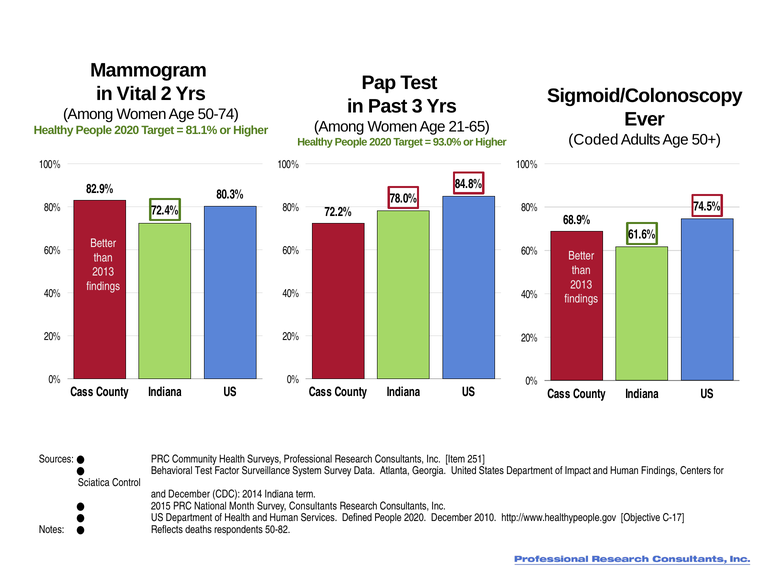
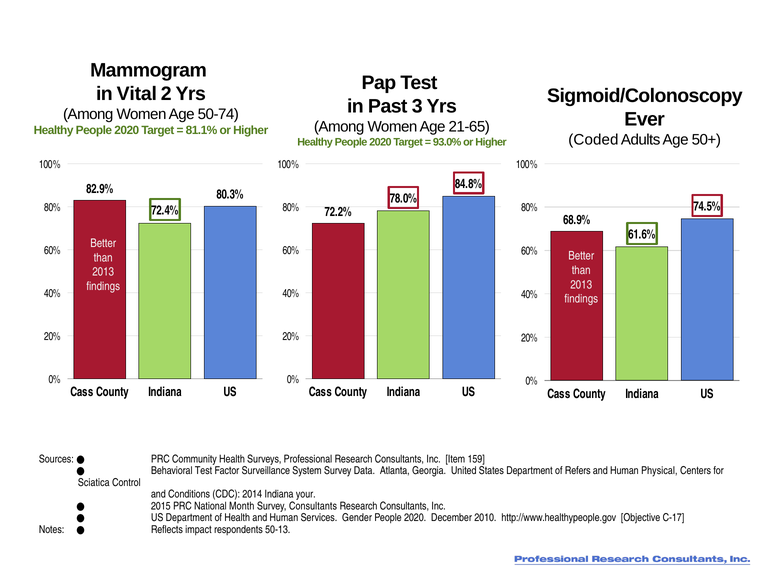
251: 251 -> 159 (476, 459)
Impact: Impact -> Refers (578, 470)
Human Findings: Findings -> Physical (659, 470)
and December: December -> Conditions (189, 494)
term: term -> your (306, 494)
Defined: Defined -> Gender (357, 517)
deaths: deaths -> impact (198, 529)
50-82: 50-82 -> 50-13 (278, 529)
